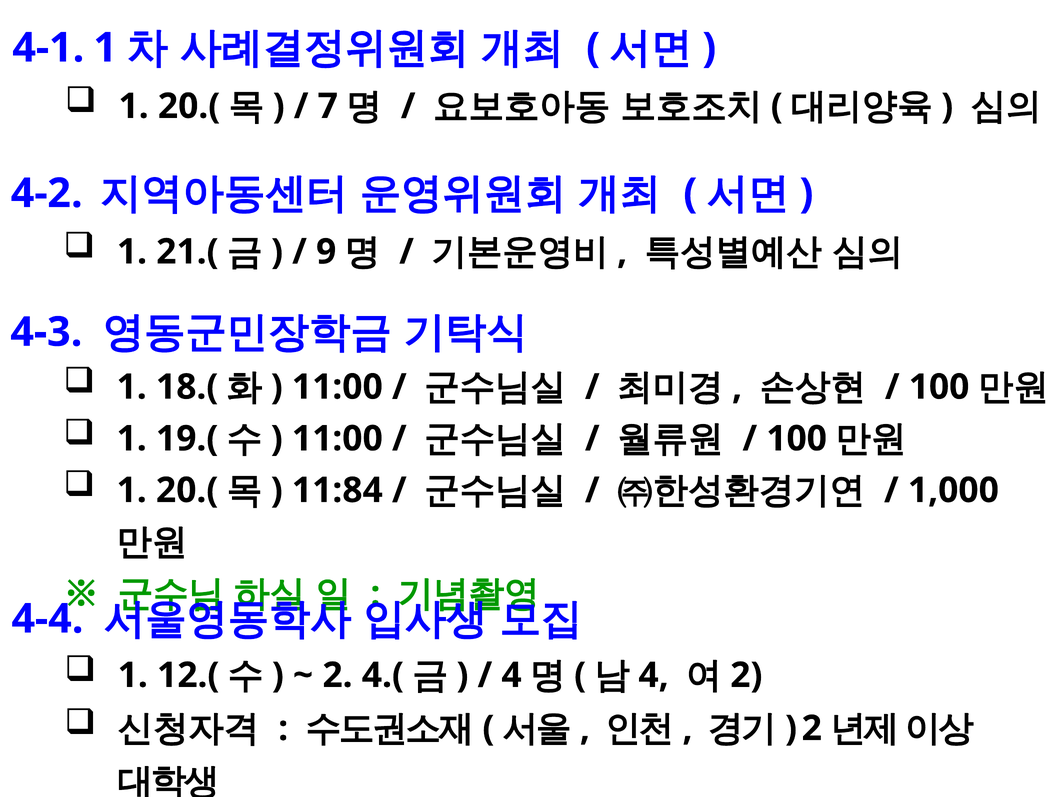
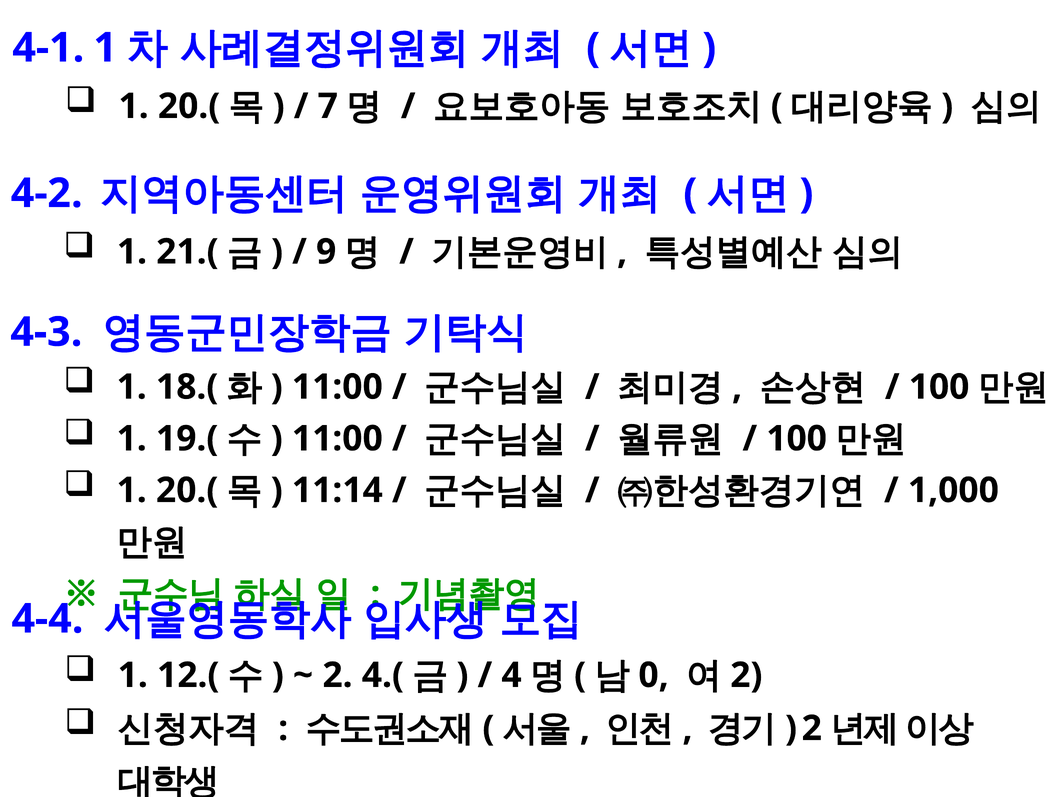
11:84: 11:84 -> 11:14 (337, 490)
4: 4 -> 0 (654, 675)
